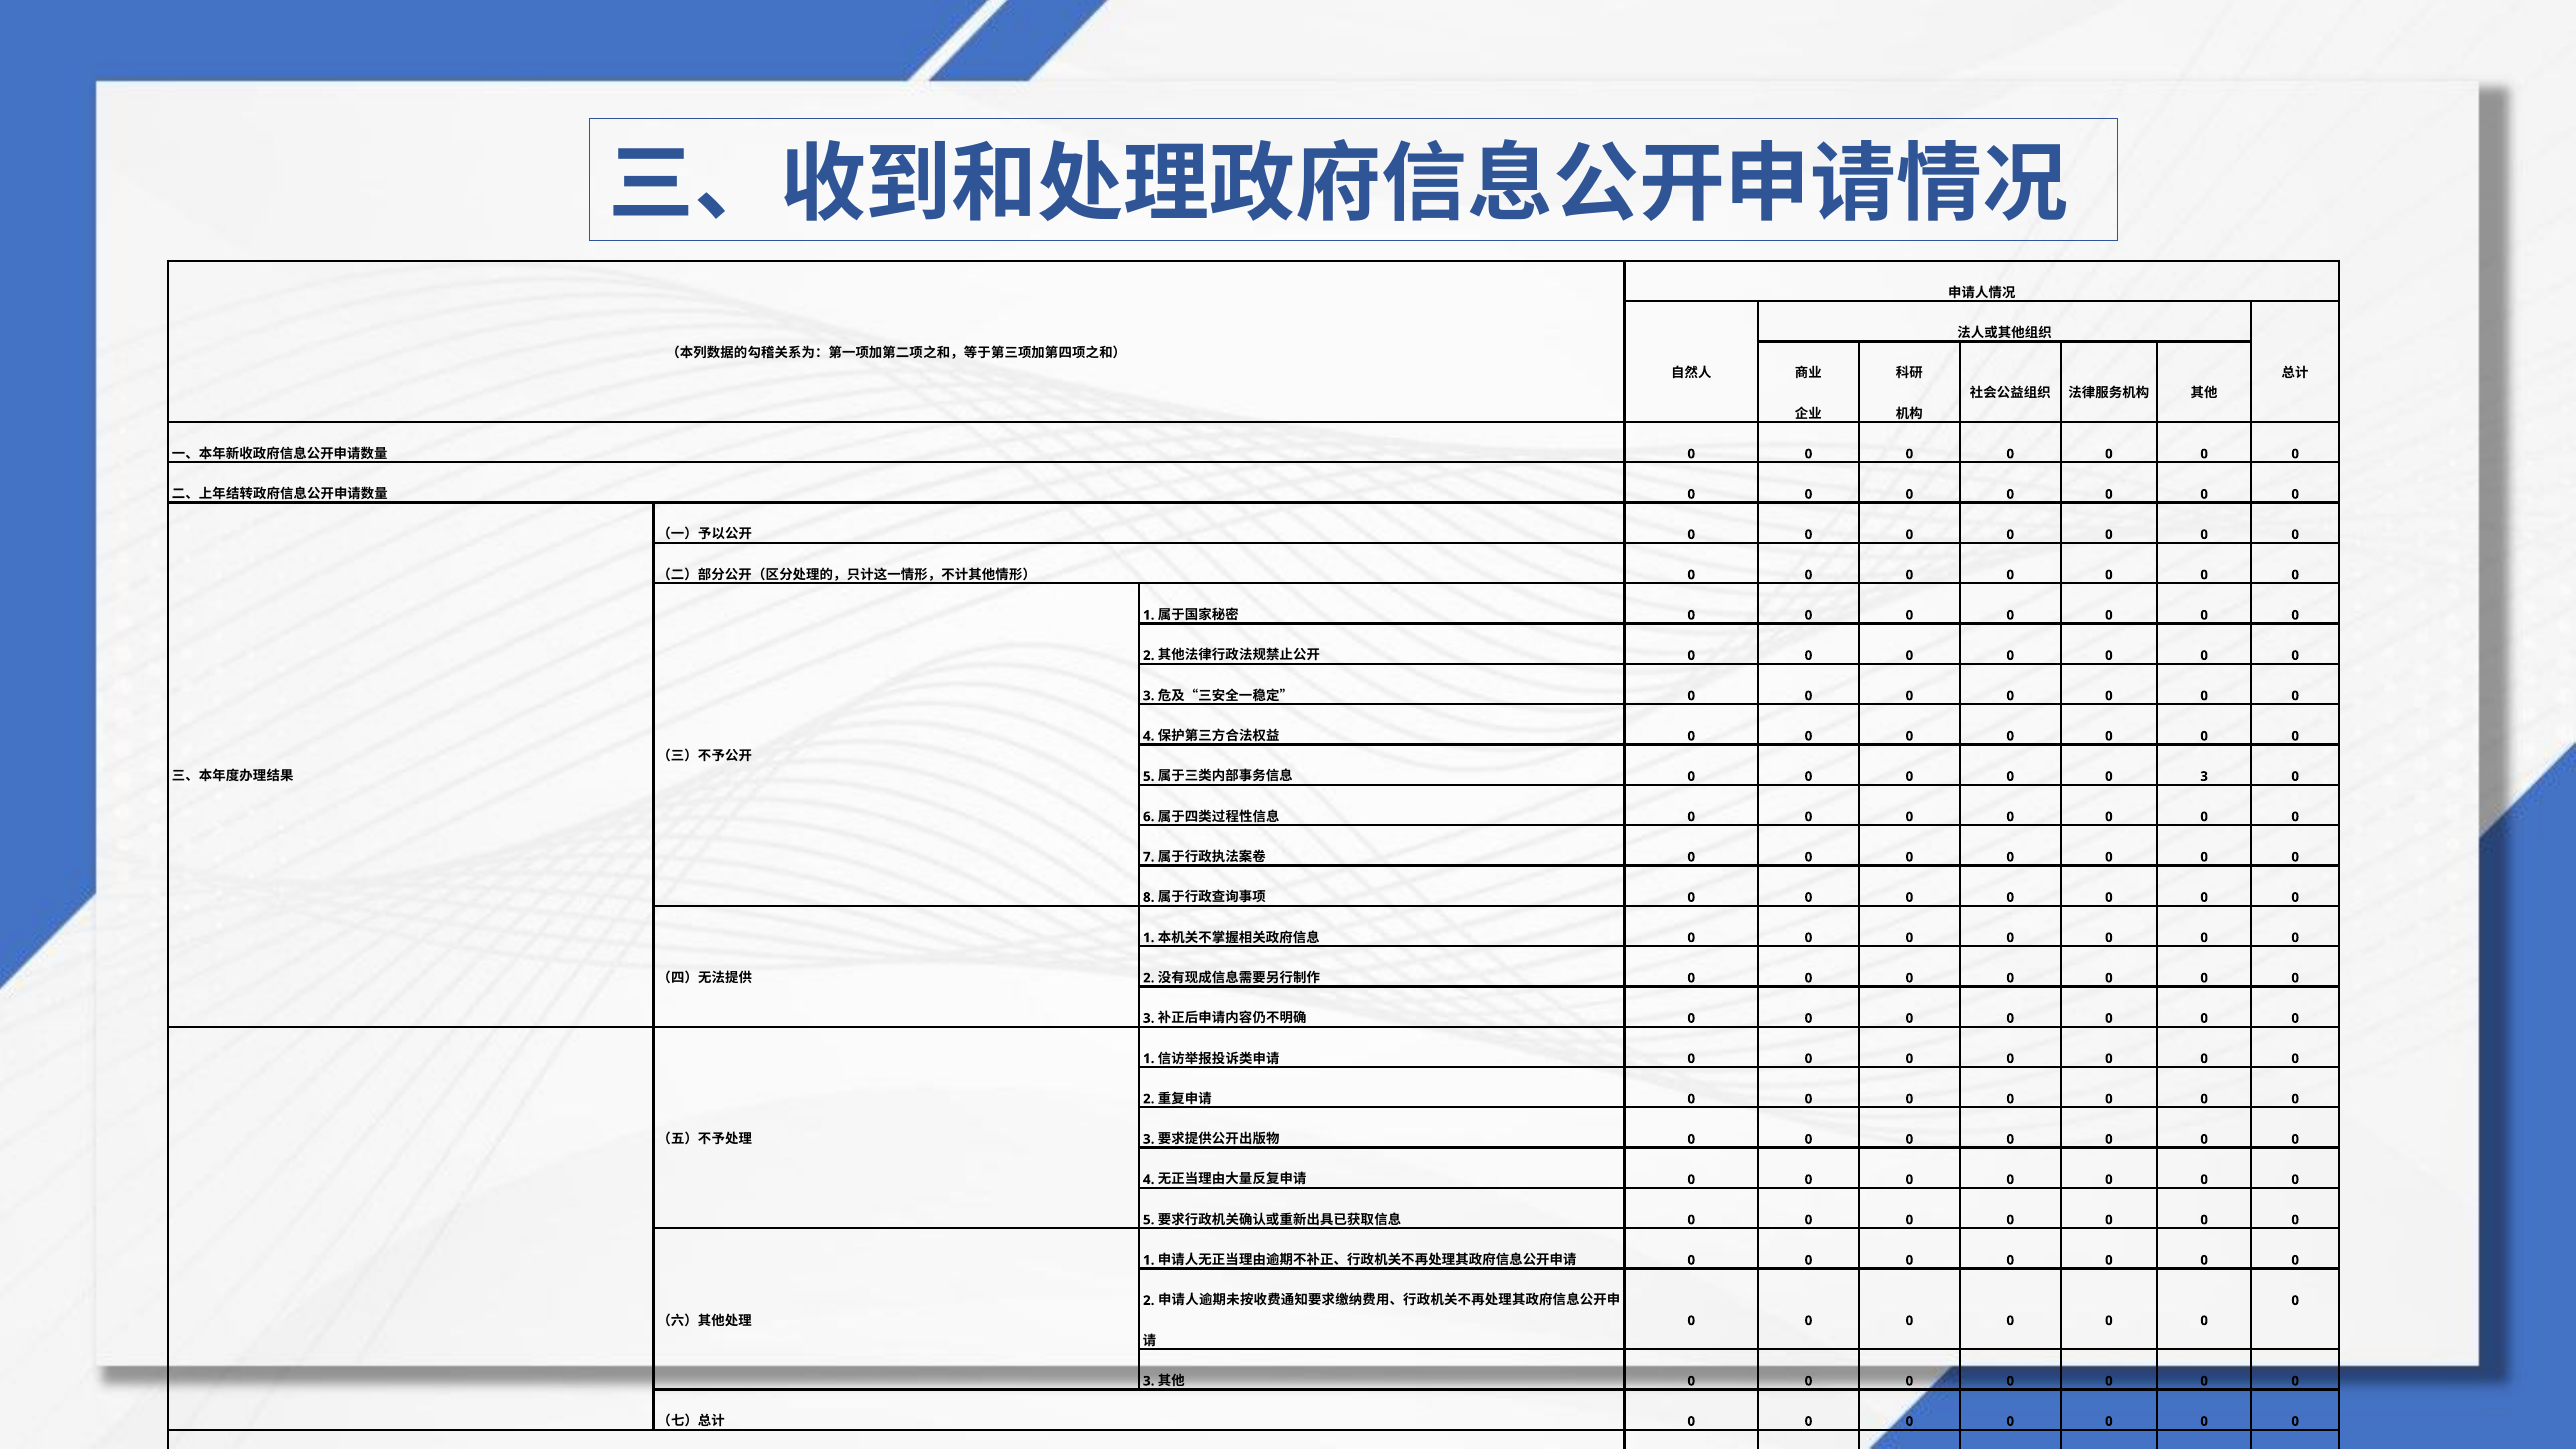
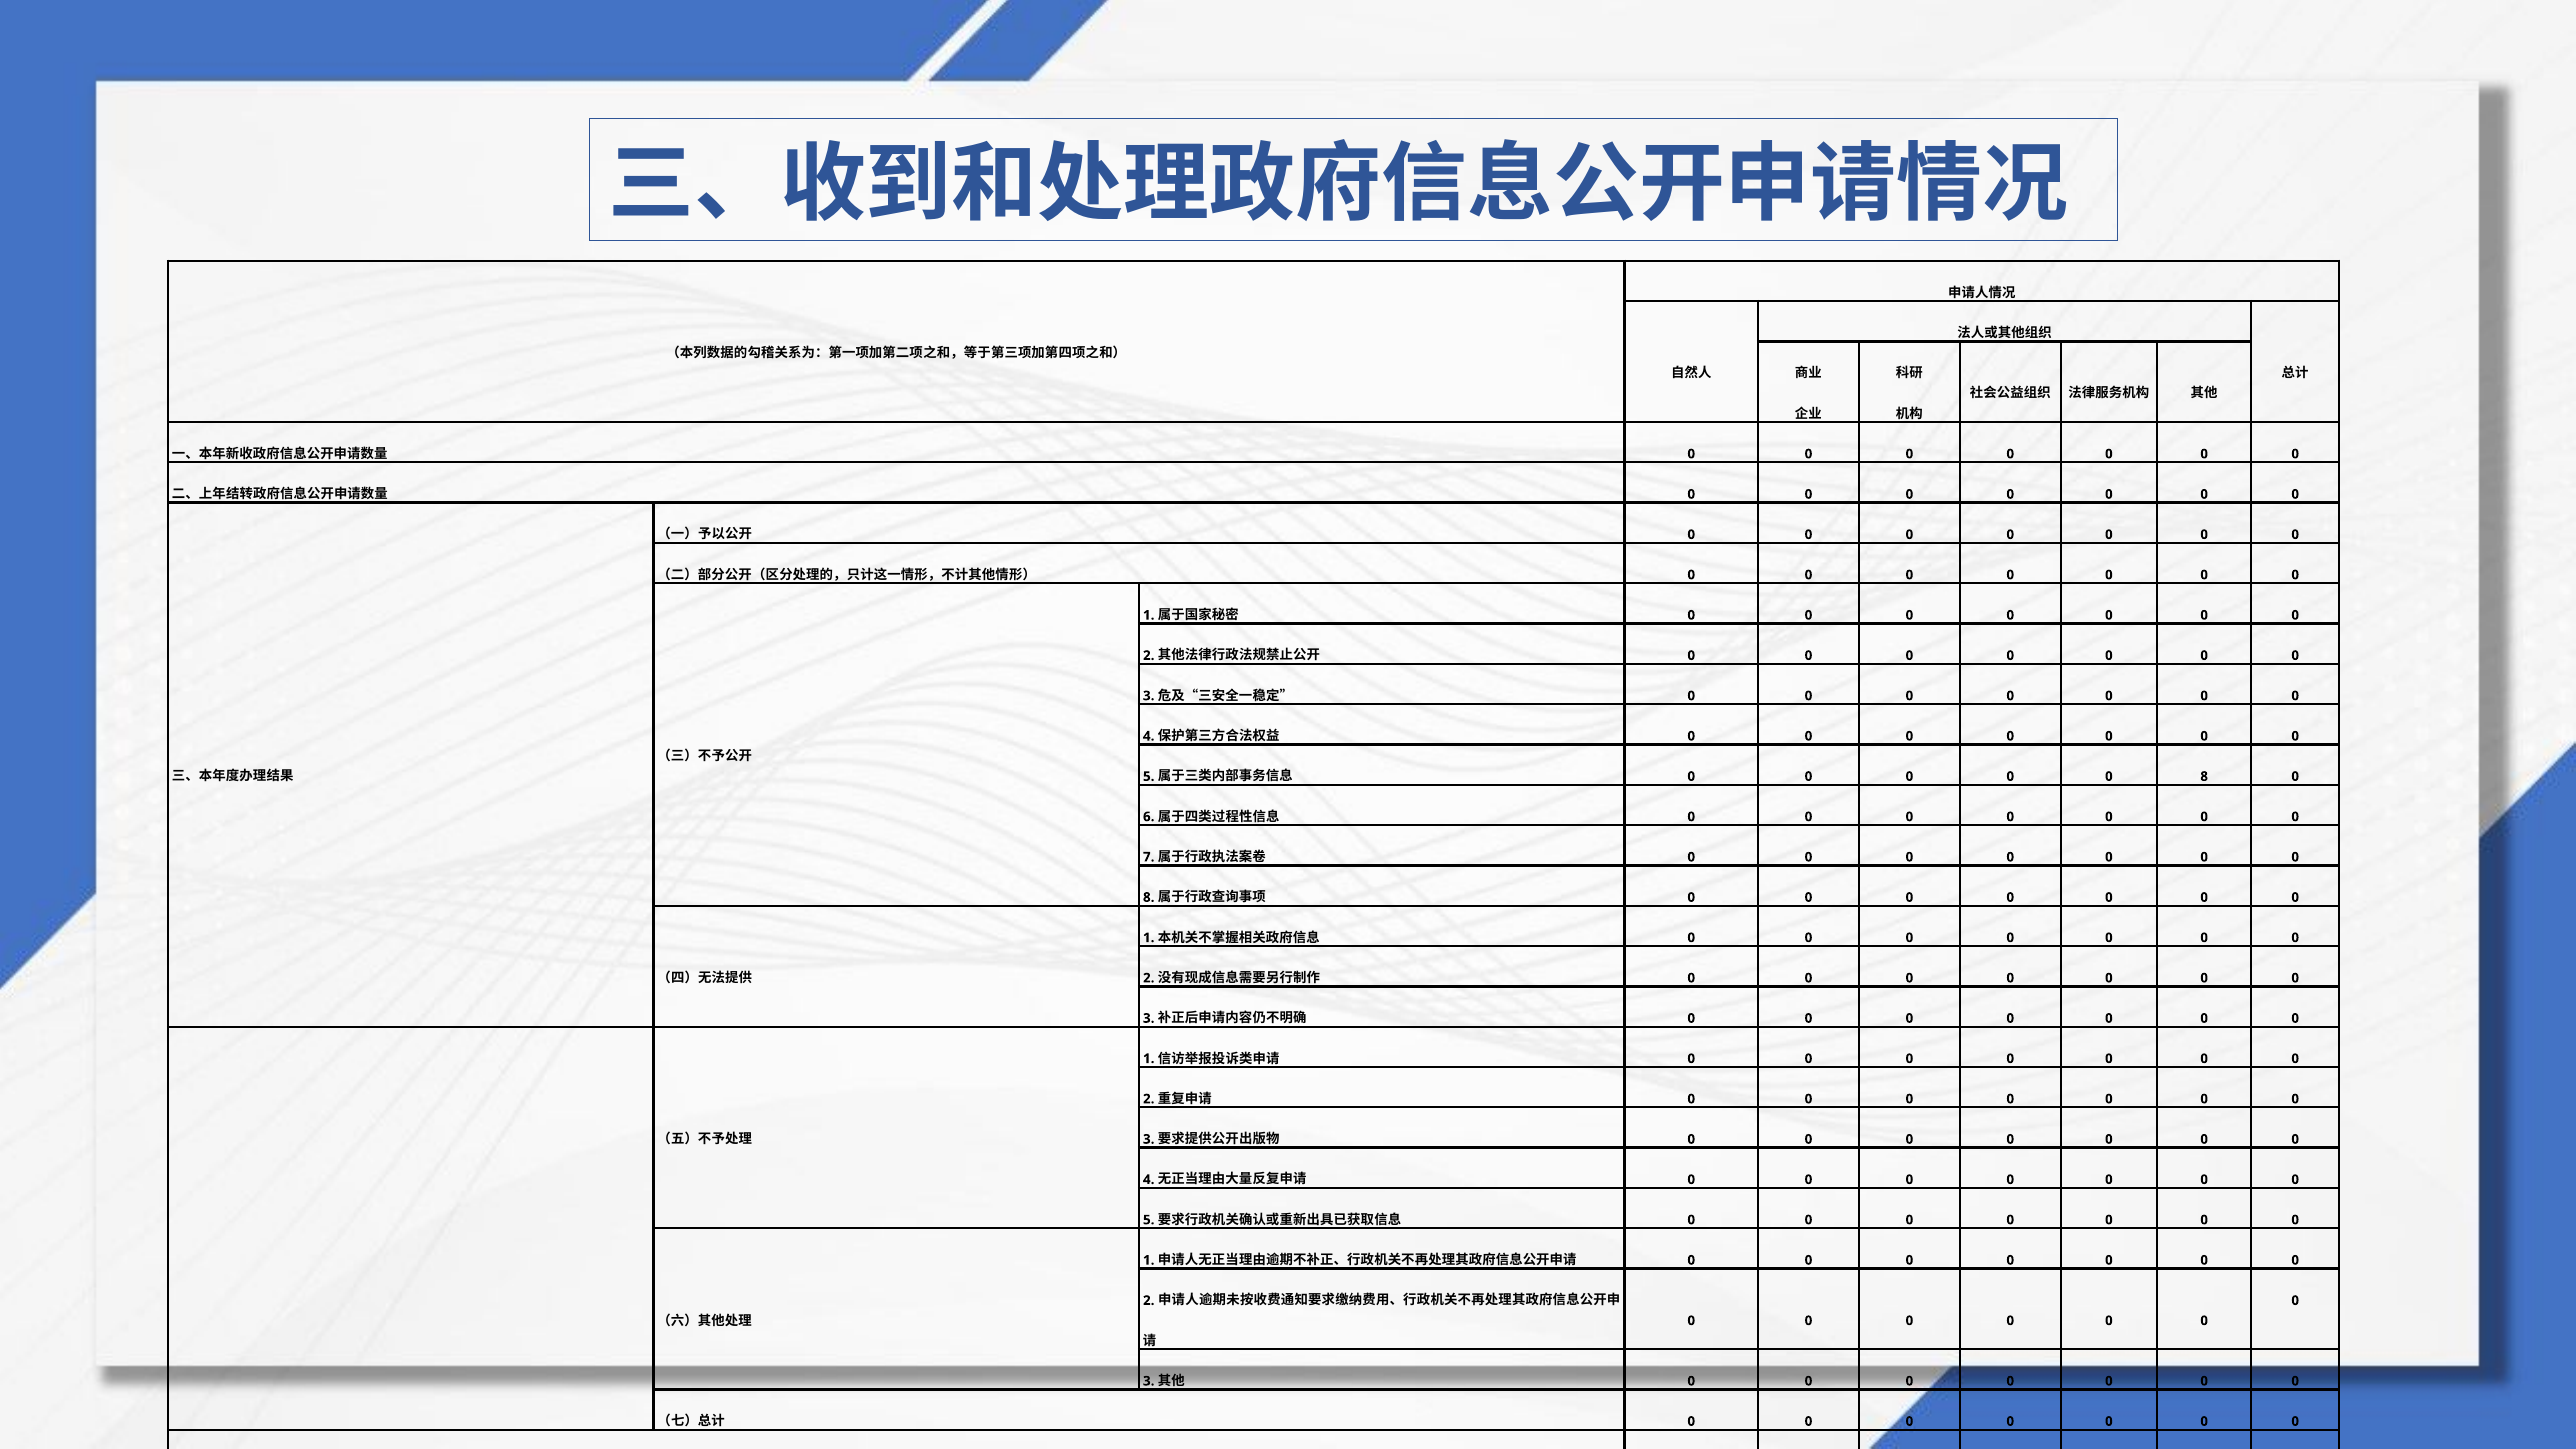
3: 3 -> 8 (2204, 776)
